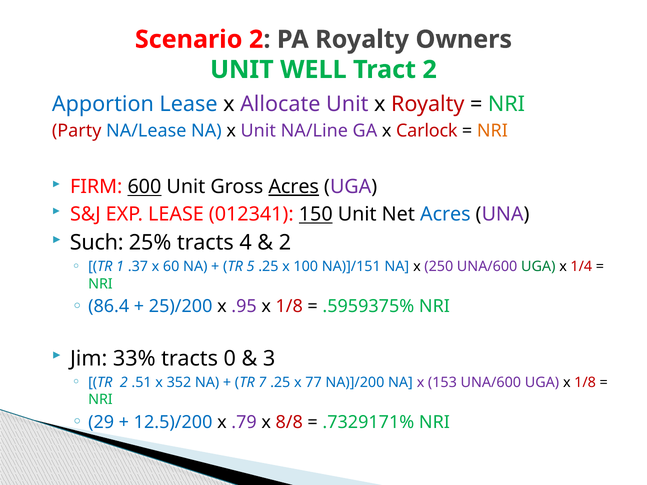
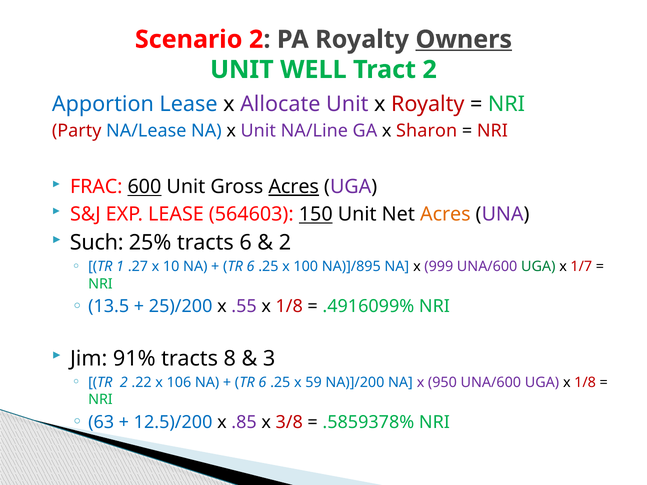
Owners underline: none -> present (464, 39)
Carlock: Carlock -> Sharon (427, 131)
NRI colour: orange -> red (492, 131)
FIRM: FIRM -> FRAC (96, 187)
012341: 012341 -> 564603 (251, 214)
Acres colour: blue -> orange (445, 214)
tracts 4: 4 -> 6 (246, 243)
.37: .37 -> .27 (138, 267)
60: 60 -> 10 (171, 267)
5: 5 -> 6 (251, 267)
NA)]/151: NA)]/151 -> NA)]/895 (351, 267)
250: 250 -> 999 (439, 267)
1/4: 1/4 -> 1/7 (581, 267)
86.4: 86.4 -> 13.5 (109, 307)
.95: .95 -> .55 (244, 307)
.5959375%: .5959375% -> .4916099% (368, 307)
33%: 33% -> 91% (134, 359)
0: 0 -> 8 (230, 359)
.51: .51 -> .22 (142, 383)
352: 352 -> 106 (179, 383)
7: 7 -> 6 (262, 383)
77: 77 -> 59 (314, 383)
153: 153 -> 950 (442, 383)
29: 29 -> 63 (101, 422)
.79: .79 -> .85 (244, 422)
8/8: 8/8 -> 3/8 (289, 422)
.7329171%: .7329171% -> .5859378% (368, 422)
